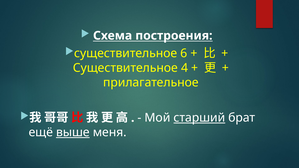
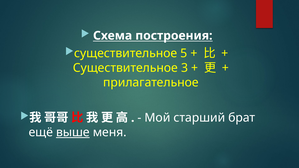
6: 6 -> 5 (184, 53)
4: 4 -> 3 (184, 68)
старший underline: present -> none (199, 118)
